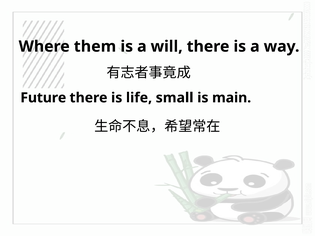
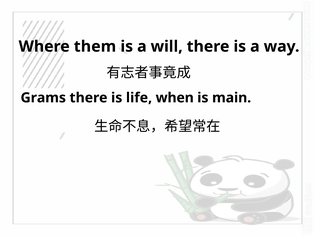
Future: Future -> Grams (43, 98)
small: small -> when (175, 98)
